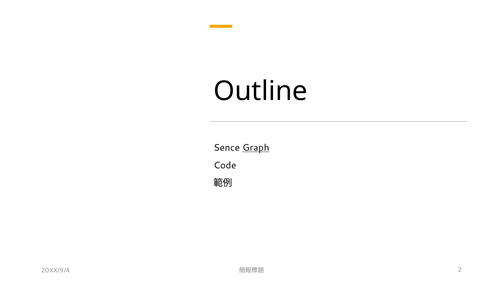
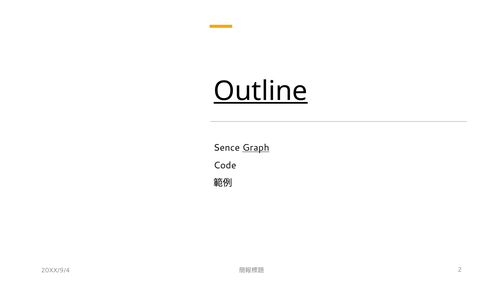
Outline underline: none -> present (261, 91)
